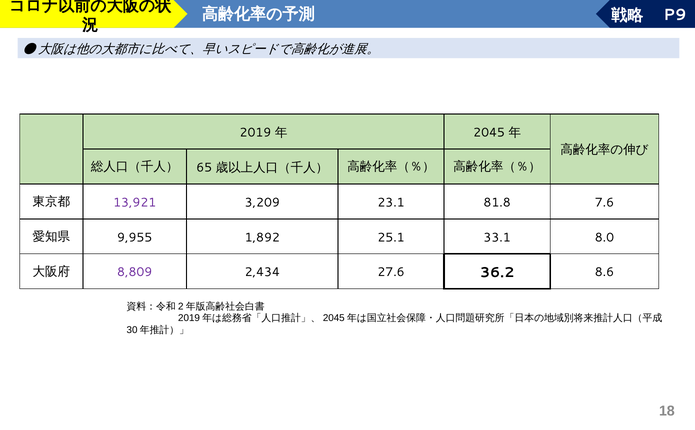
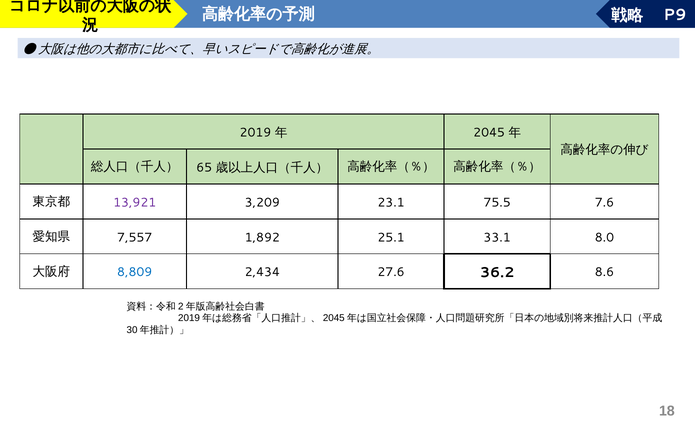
81.8: 81.8 -> 75.5 (497, 202)
9,955: 9,955 -> 7,557 (135, 237)
8,809 colour: purple -> blue (135, 272)
